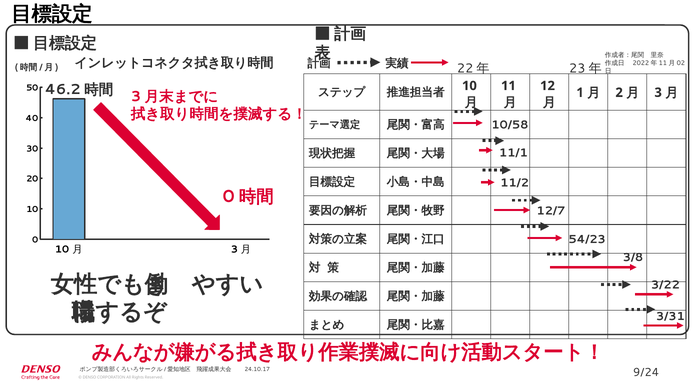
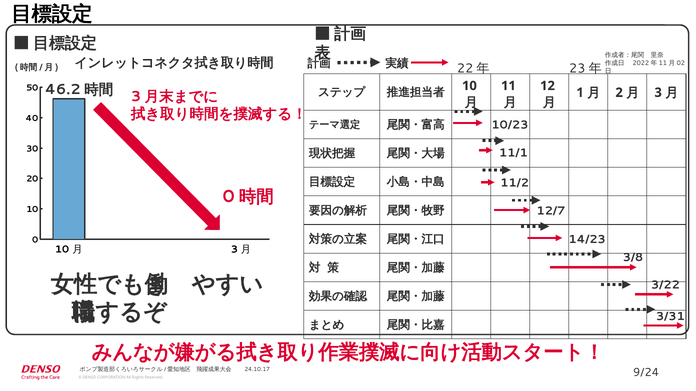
10/58: 10/58 -> 10/23 (510, 125)
54/23: 54/23 -> 14/23 (587, 240)
